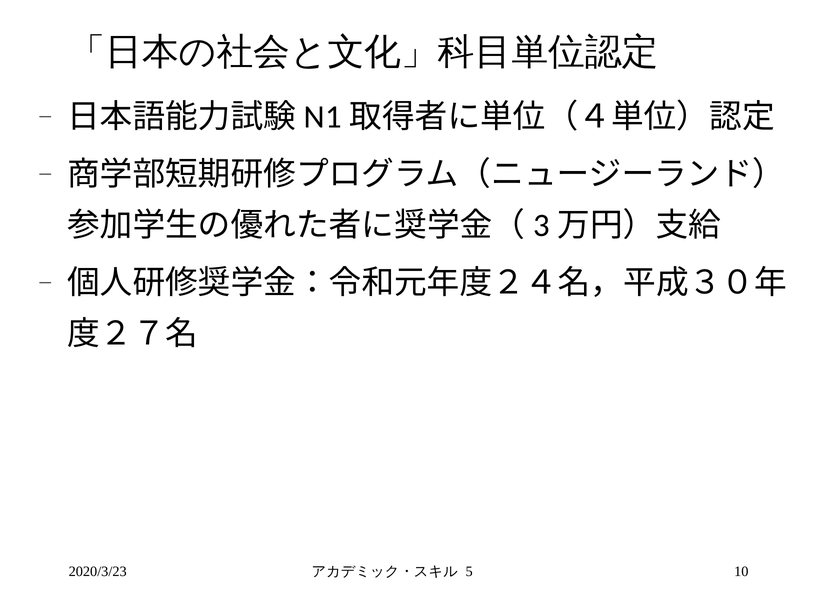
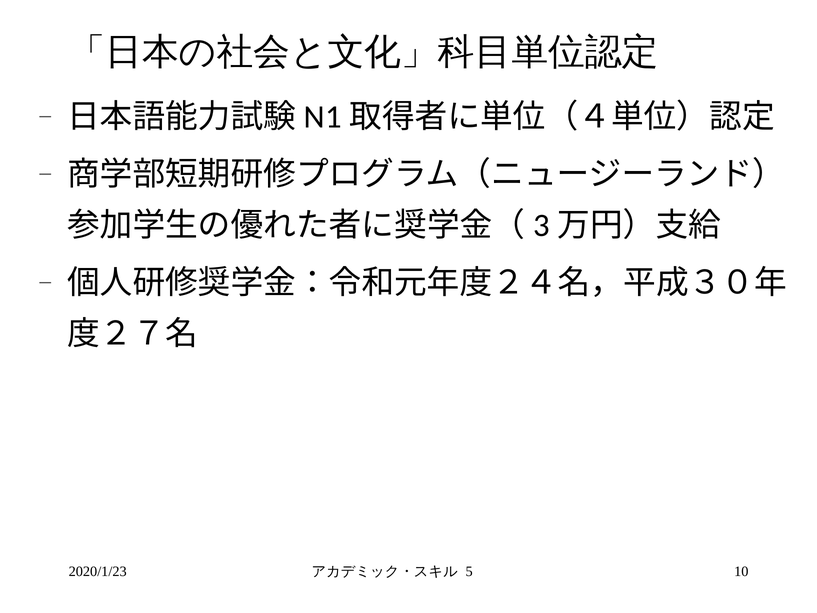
2020/3/23: 2020/3/23 -> 2020/1/23 (98, 572)
